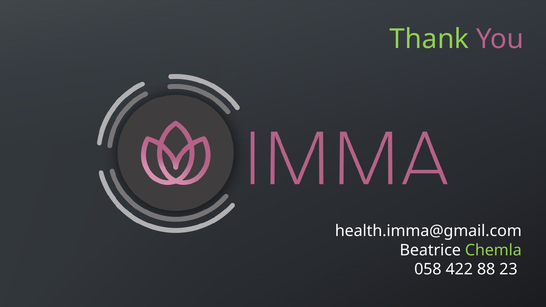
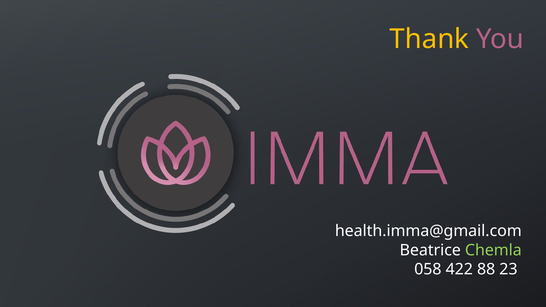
Thank colour: light green -> yellow (429, 39)
